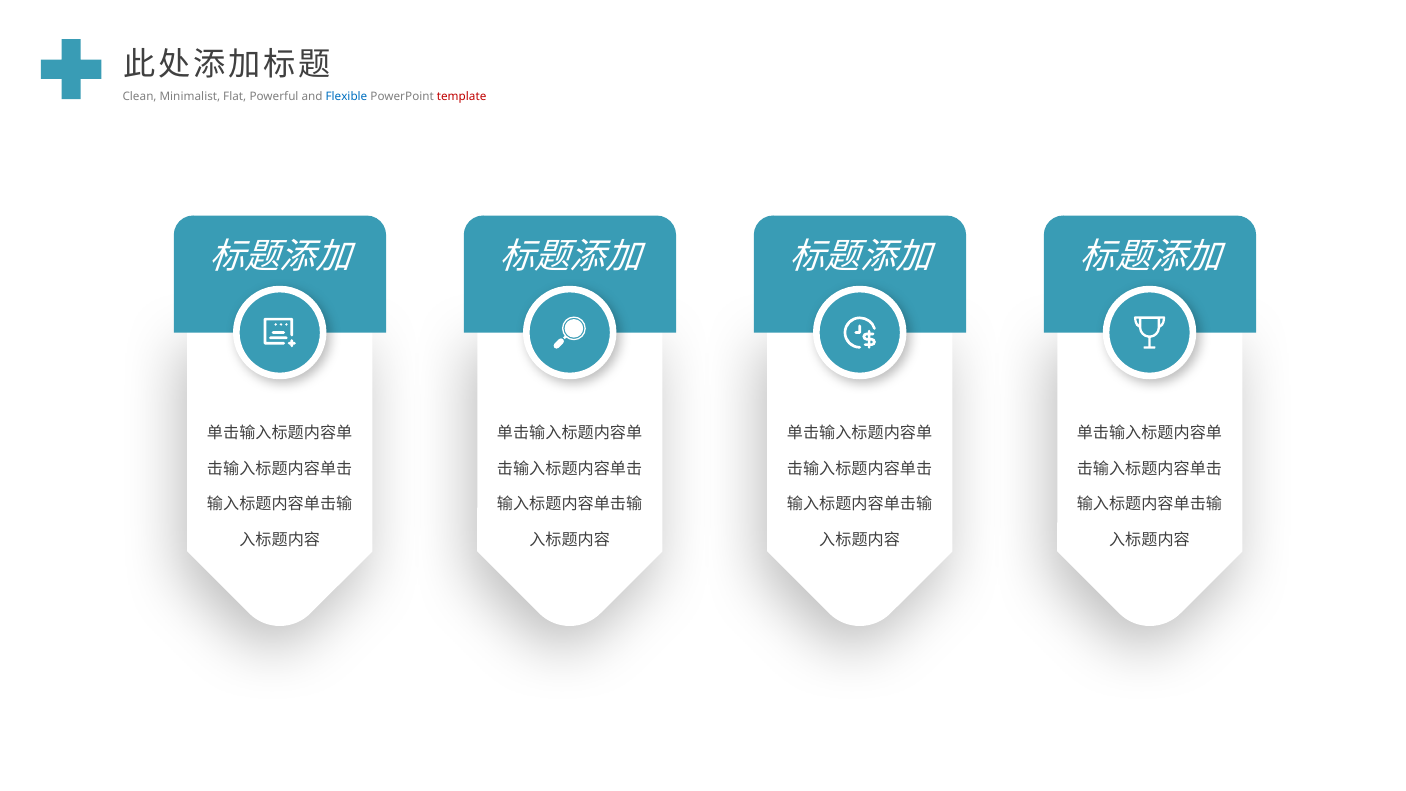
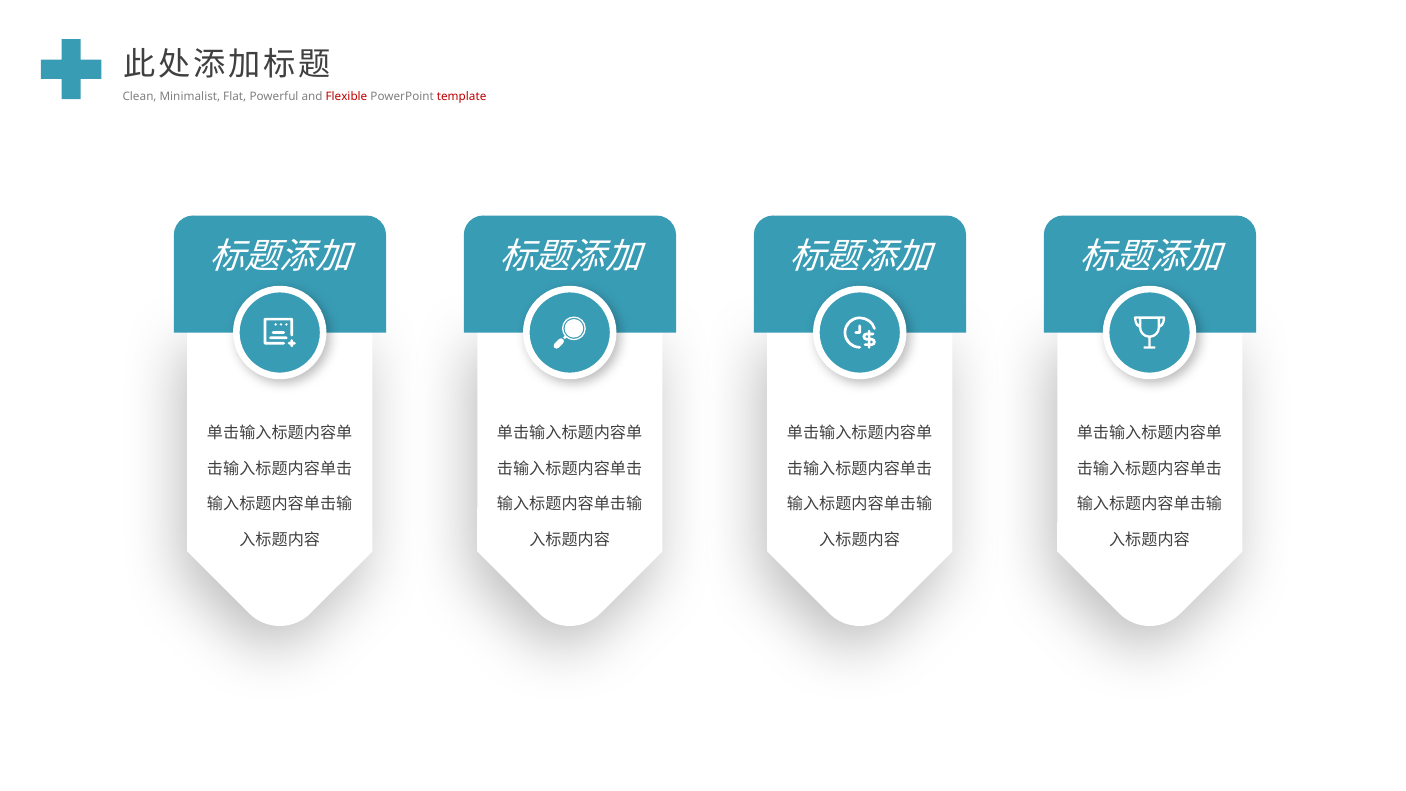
Flexible colour: blue -> red (346, 97)
